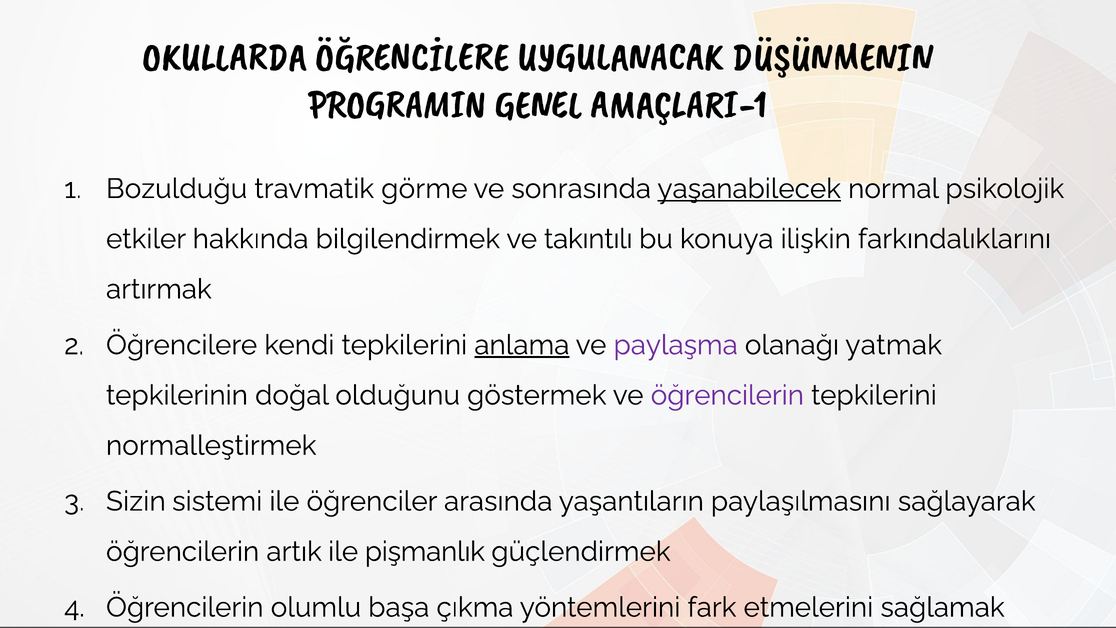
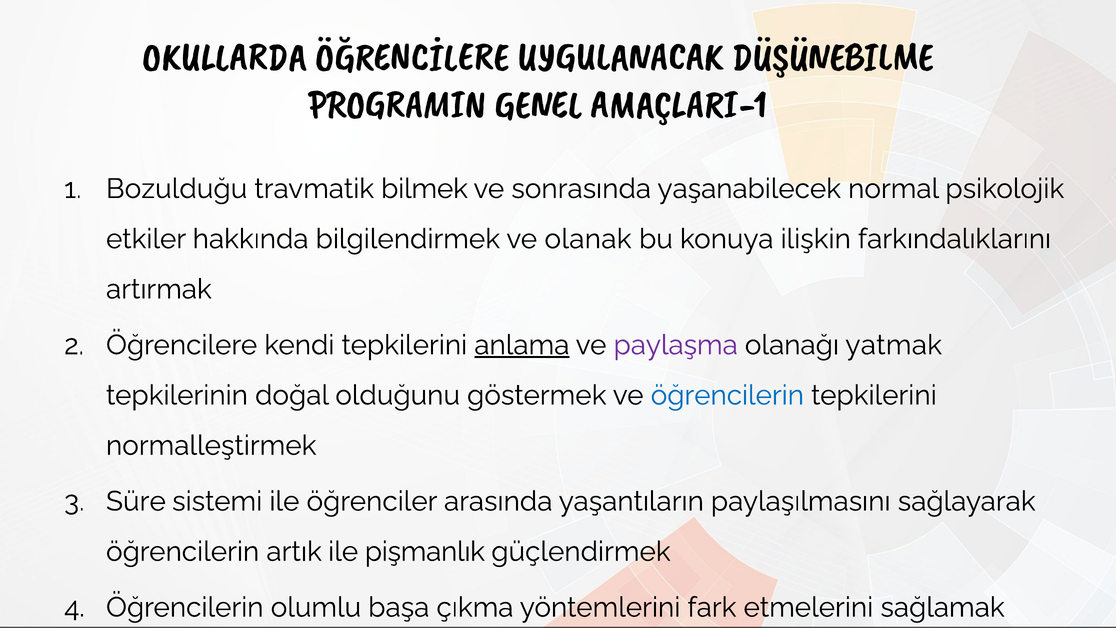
DÜŞÜNMENIN: DÜŞÜNMENIN -> DÜŞÜNEBILME (833, 57)
görme: görme -> bilmek (425, 189)
yaşanabilecek underline: present -> none (749, 189)
takıntılı: takıntılı -> olanak (588, 239)
öğrencilerin colour: purple -> blue (727, 395)
Sizin: Sizin -> Süre (136, 501)
